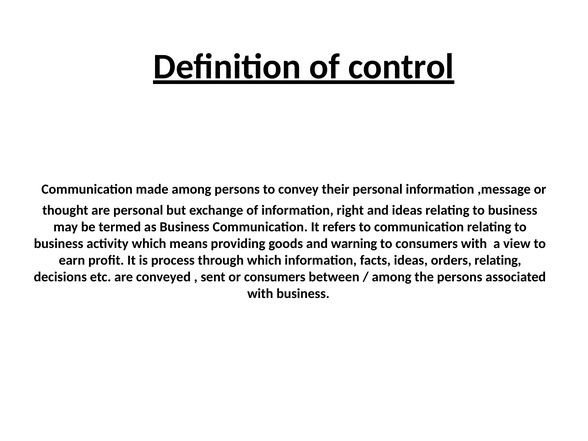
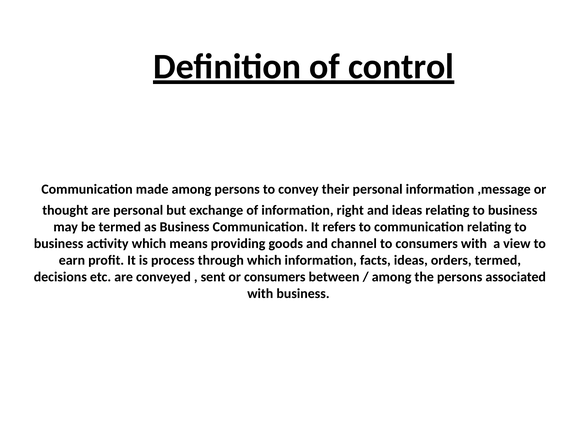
warning: warning -> channel (354, 243)
orders relating: relating -> termed (498, 260)
